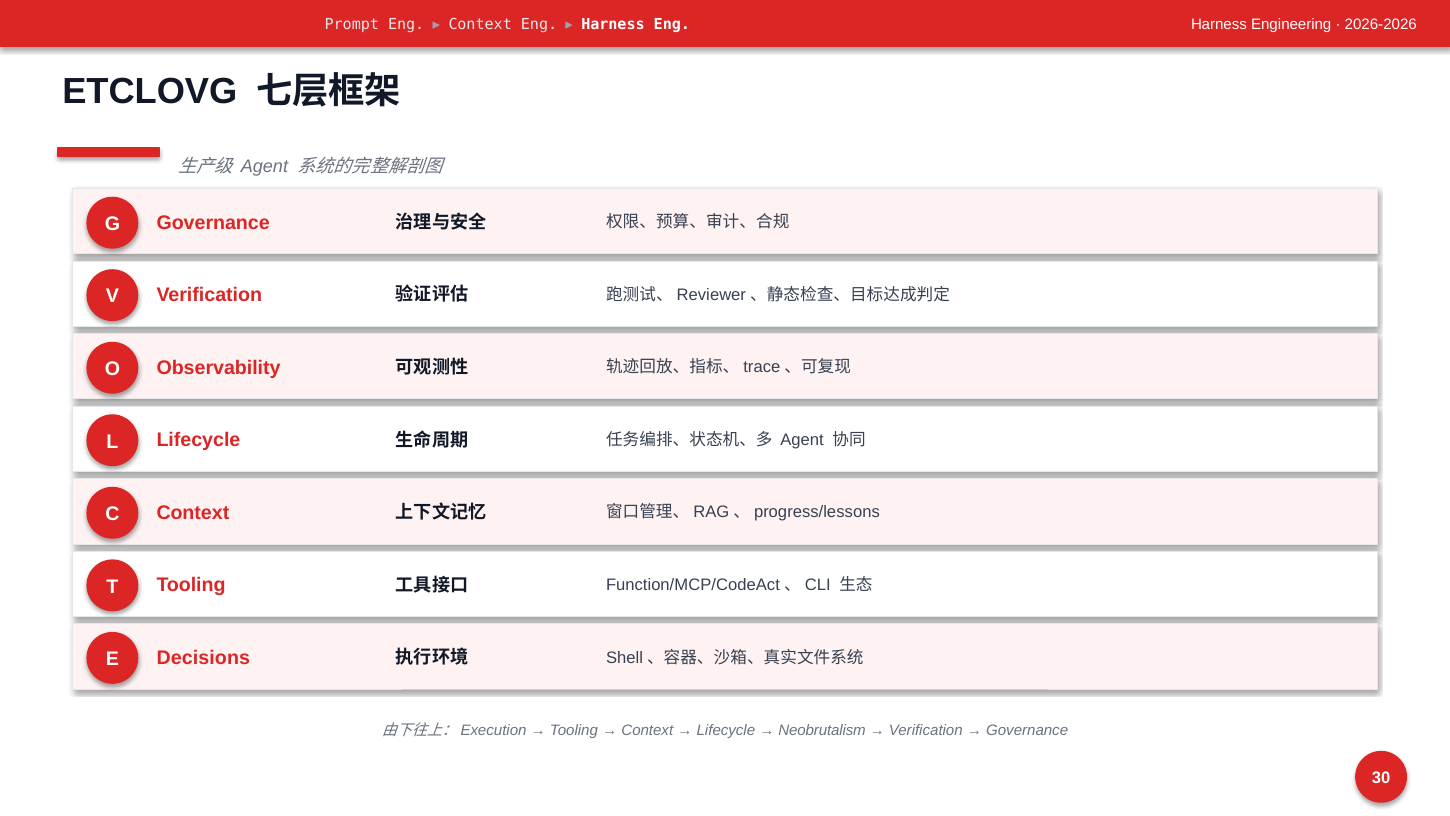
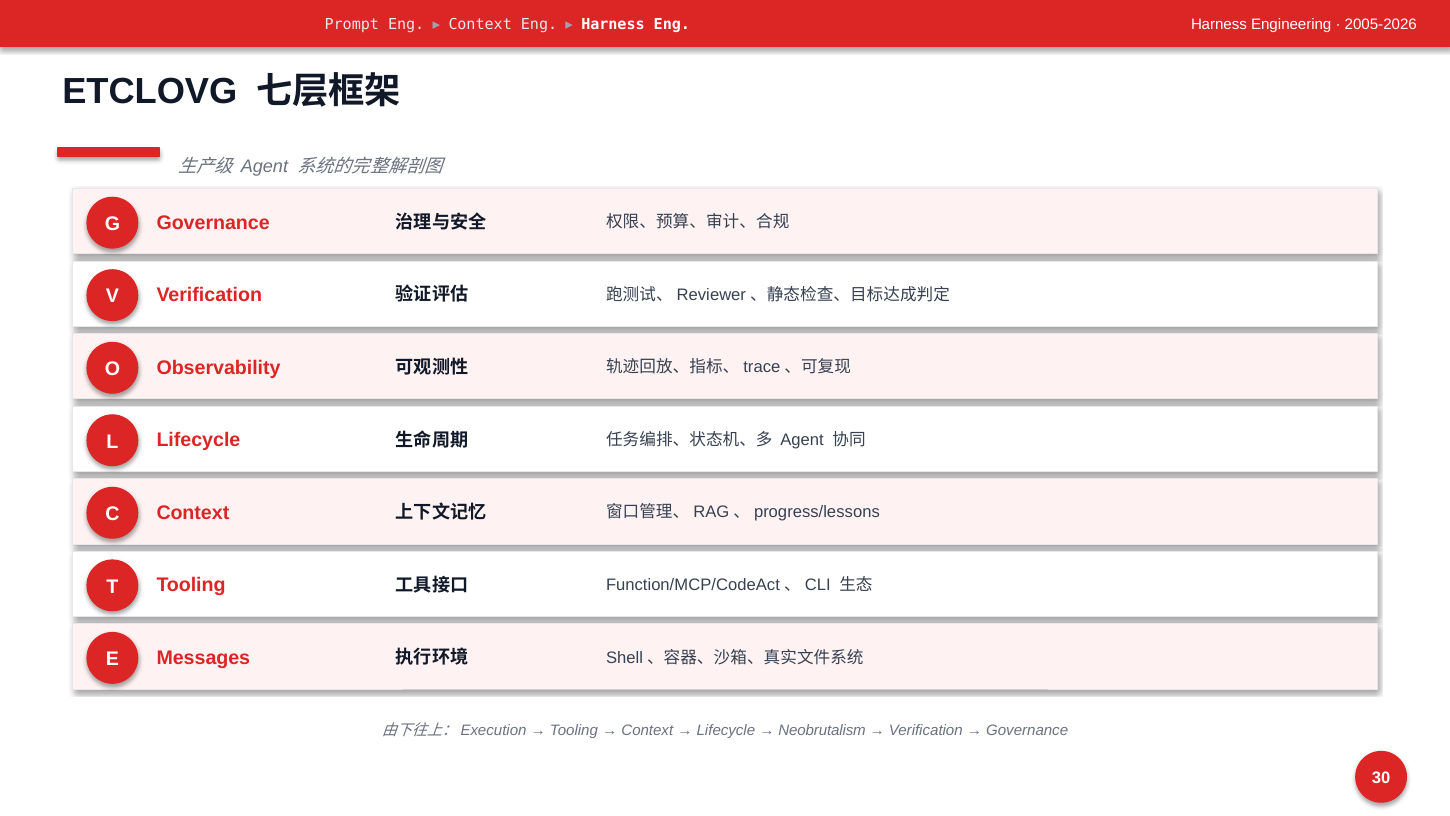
2026-2026: 2026-2026 -> 2005-2026 (1381, 24)
Decisions: Decisions -> Messages (203, 657)
